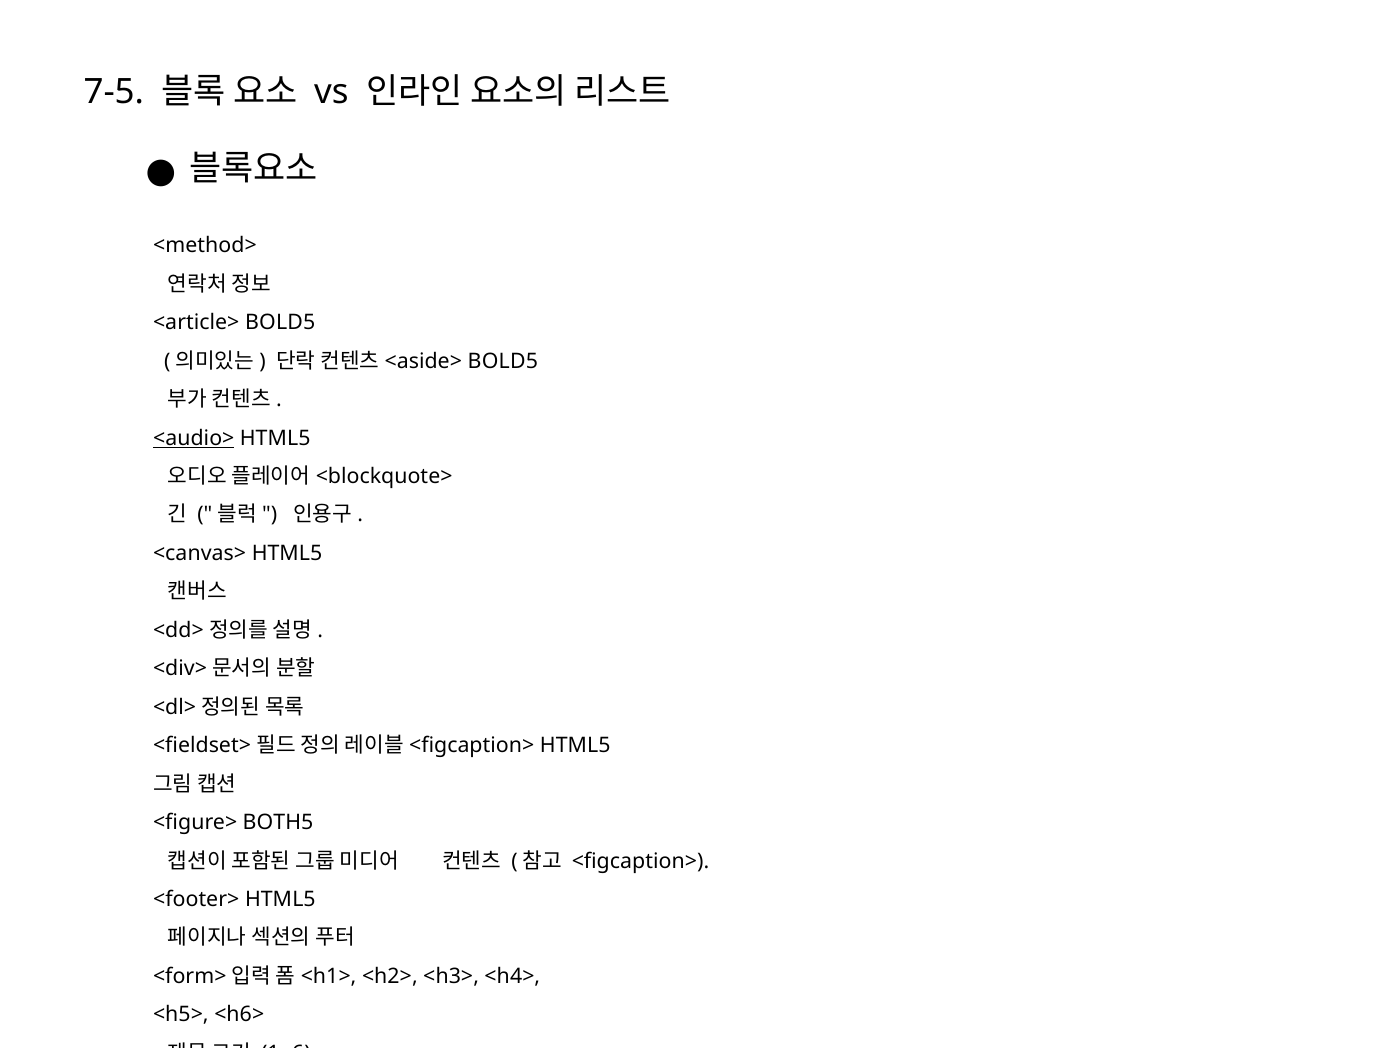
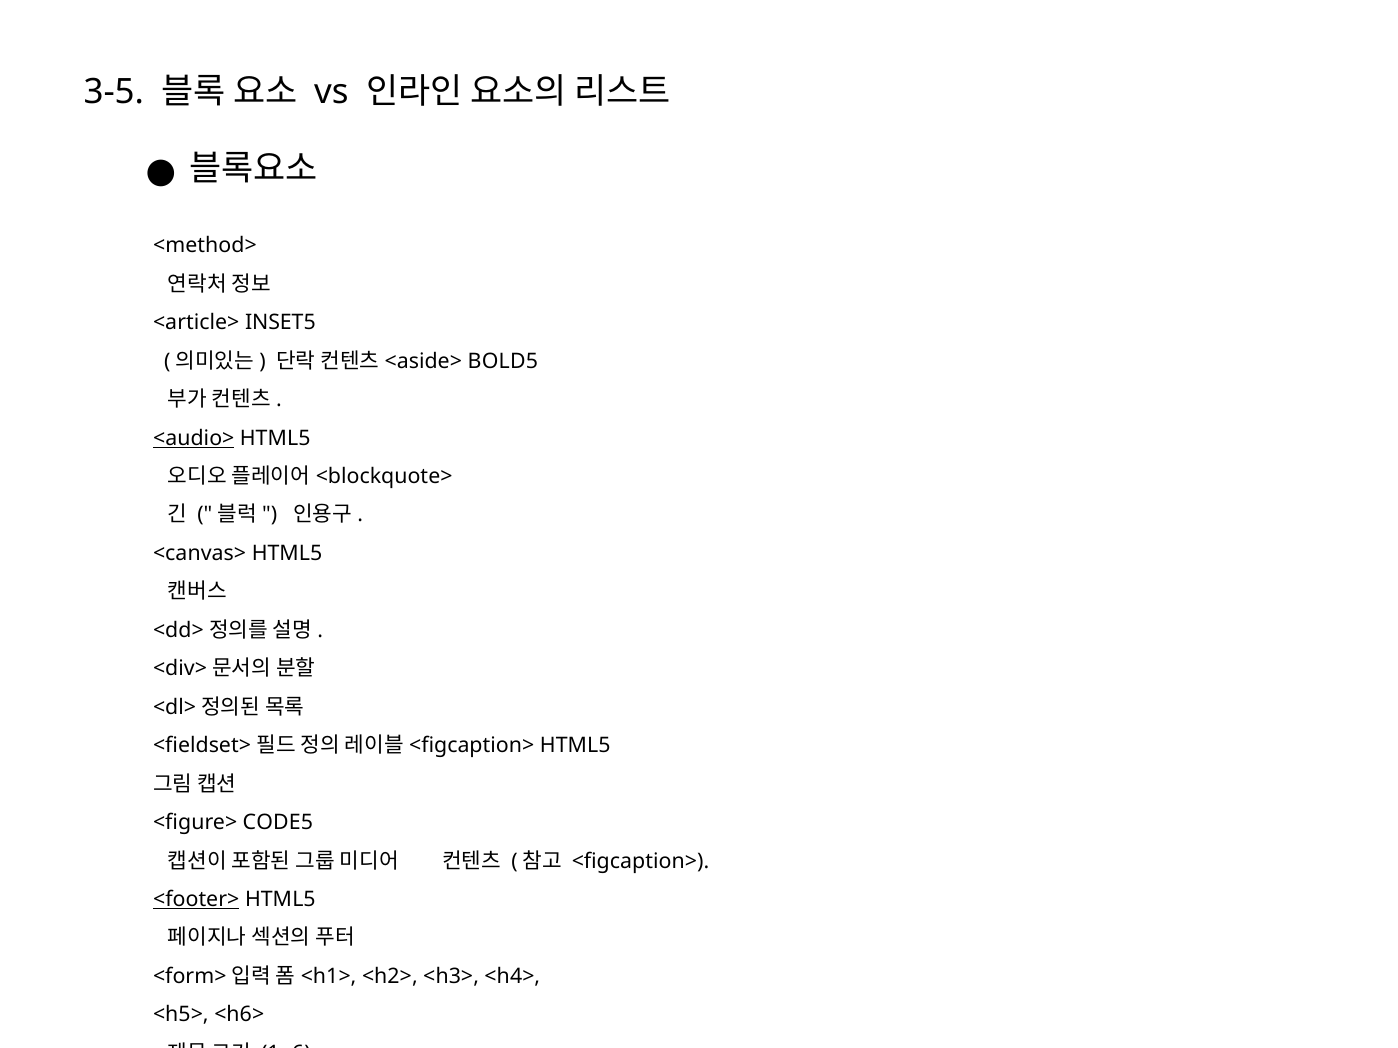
7-5: 7-5 -> 3-5 (114, 92)
<article> BOLD5: BOLD5 -> INSET5 (280, 323)
BOTH5: BOTH5 -> CODE5 (278, 823)
<footer> underline: none -> present (196, 900)
